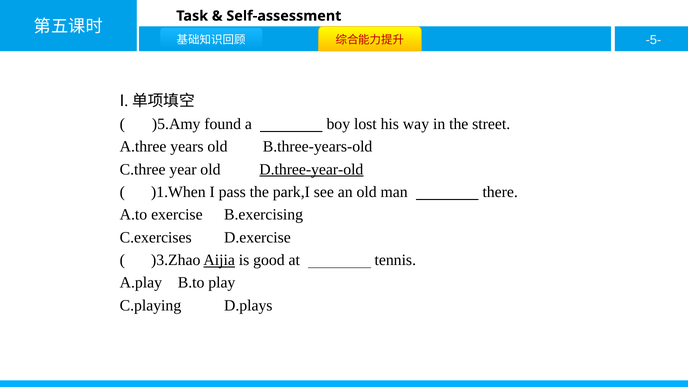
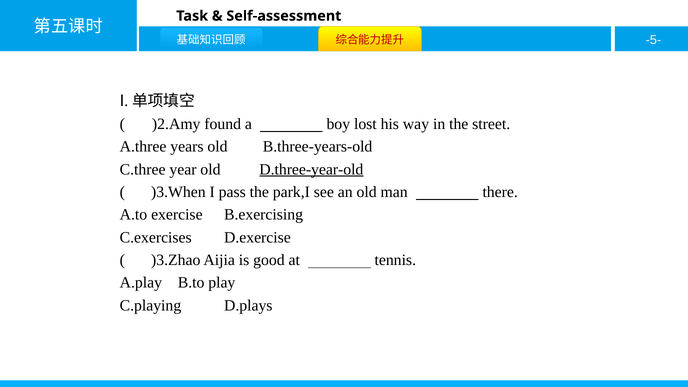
)5.Amy: )5.Amy -> )2.Amy (176, 124)
)1.When: )1.When -> )3.When (178, 192)
Aijia underline: present -> none (219, 260)
